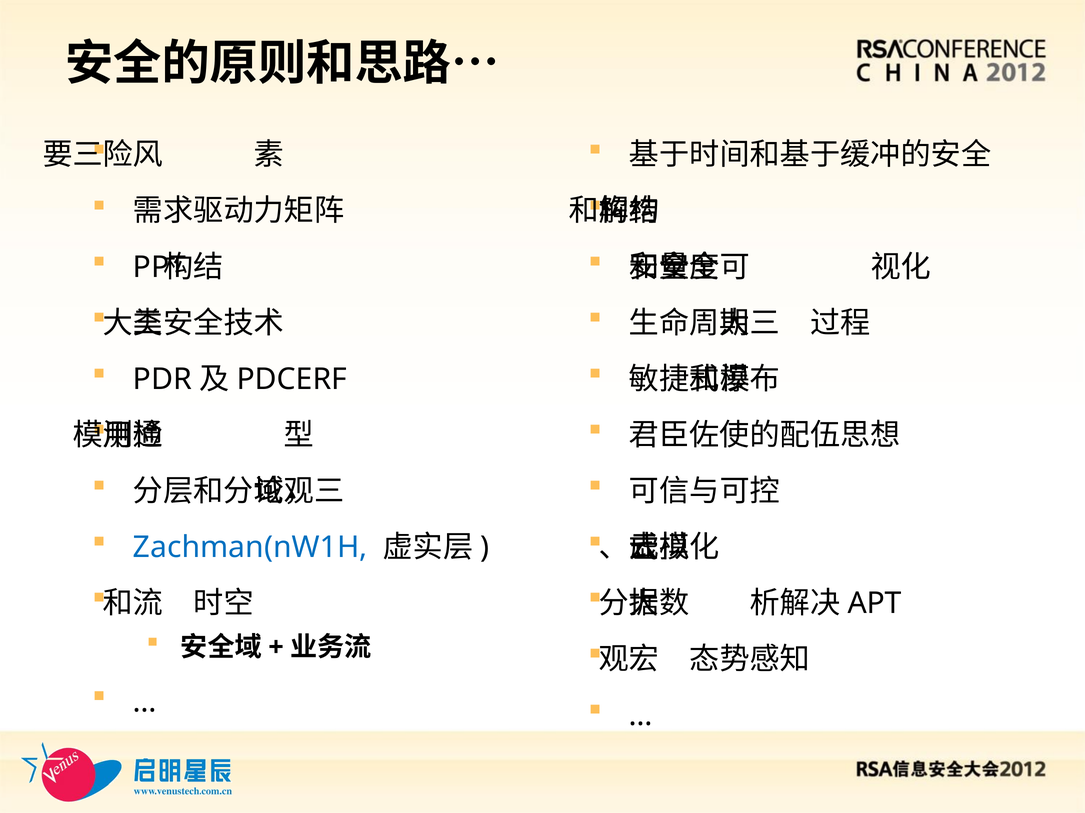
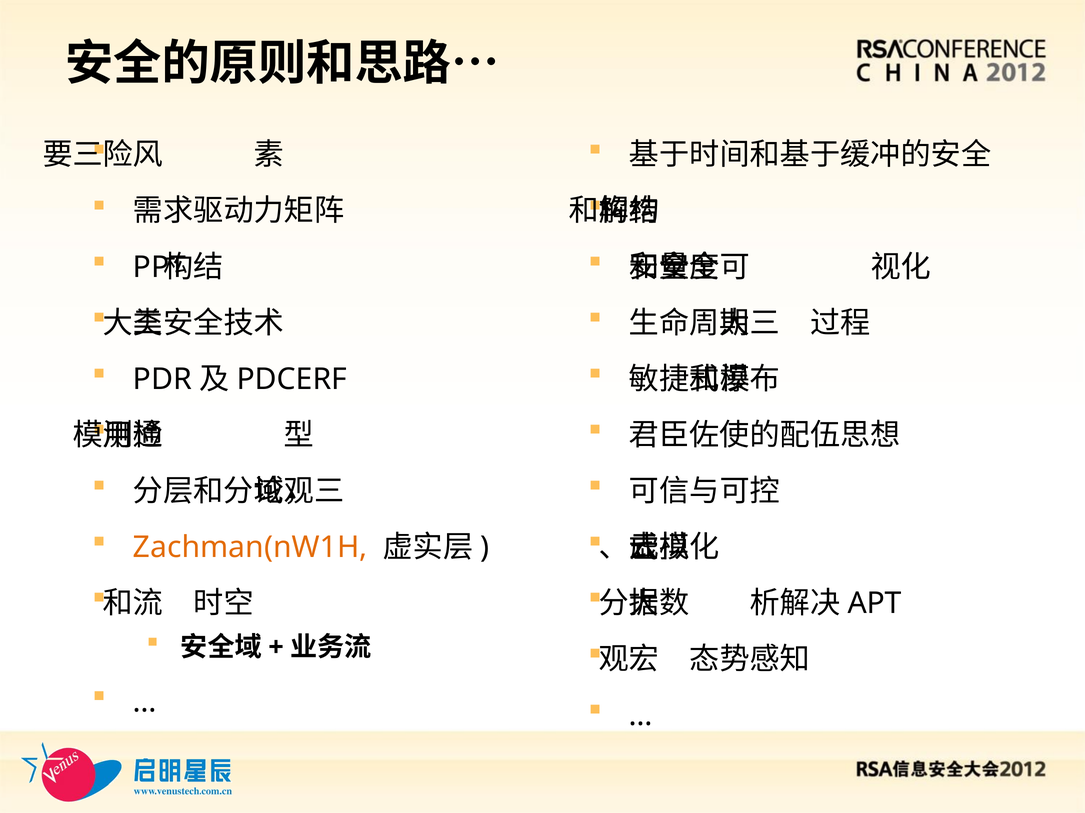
Zachman(nW1H colour: blue -> orange (250, 548)
